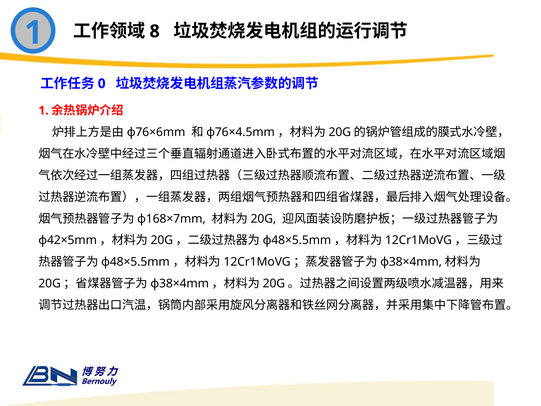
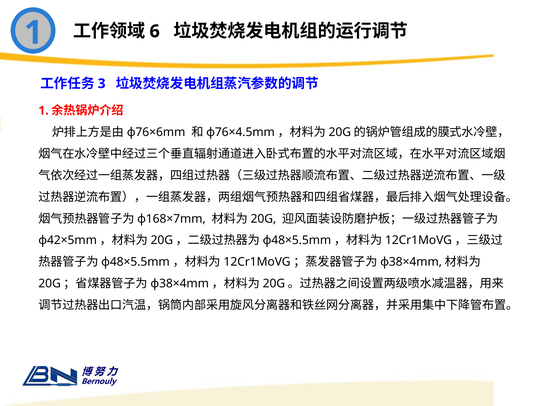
8: 8 -> 6 (155, 31)
0: 0 -> 3 (102, 84)
